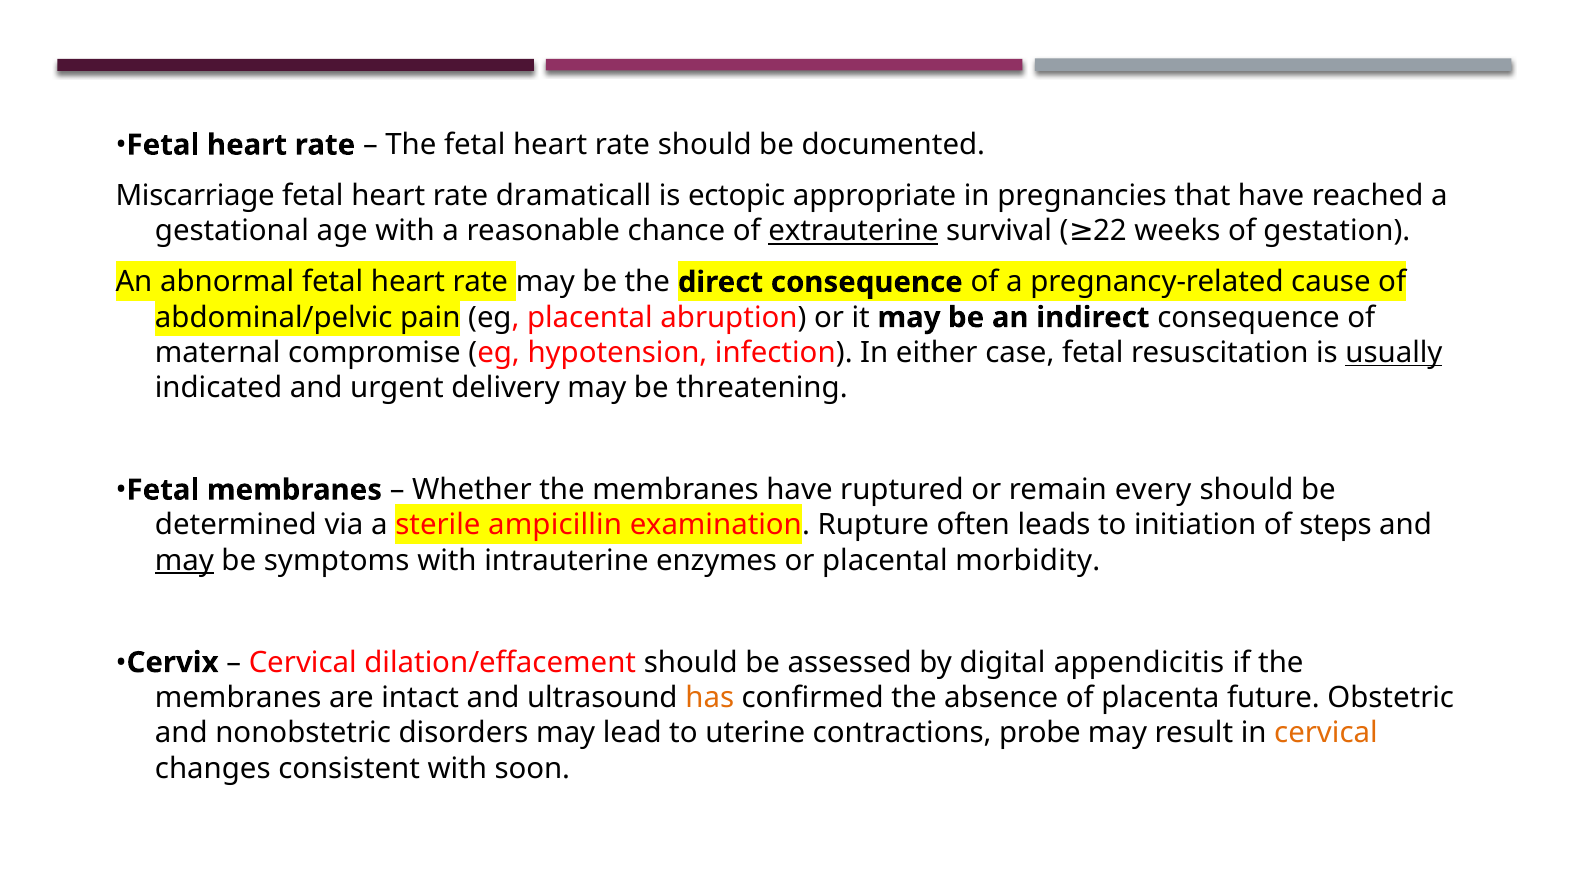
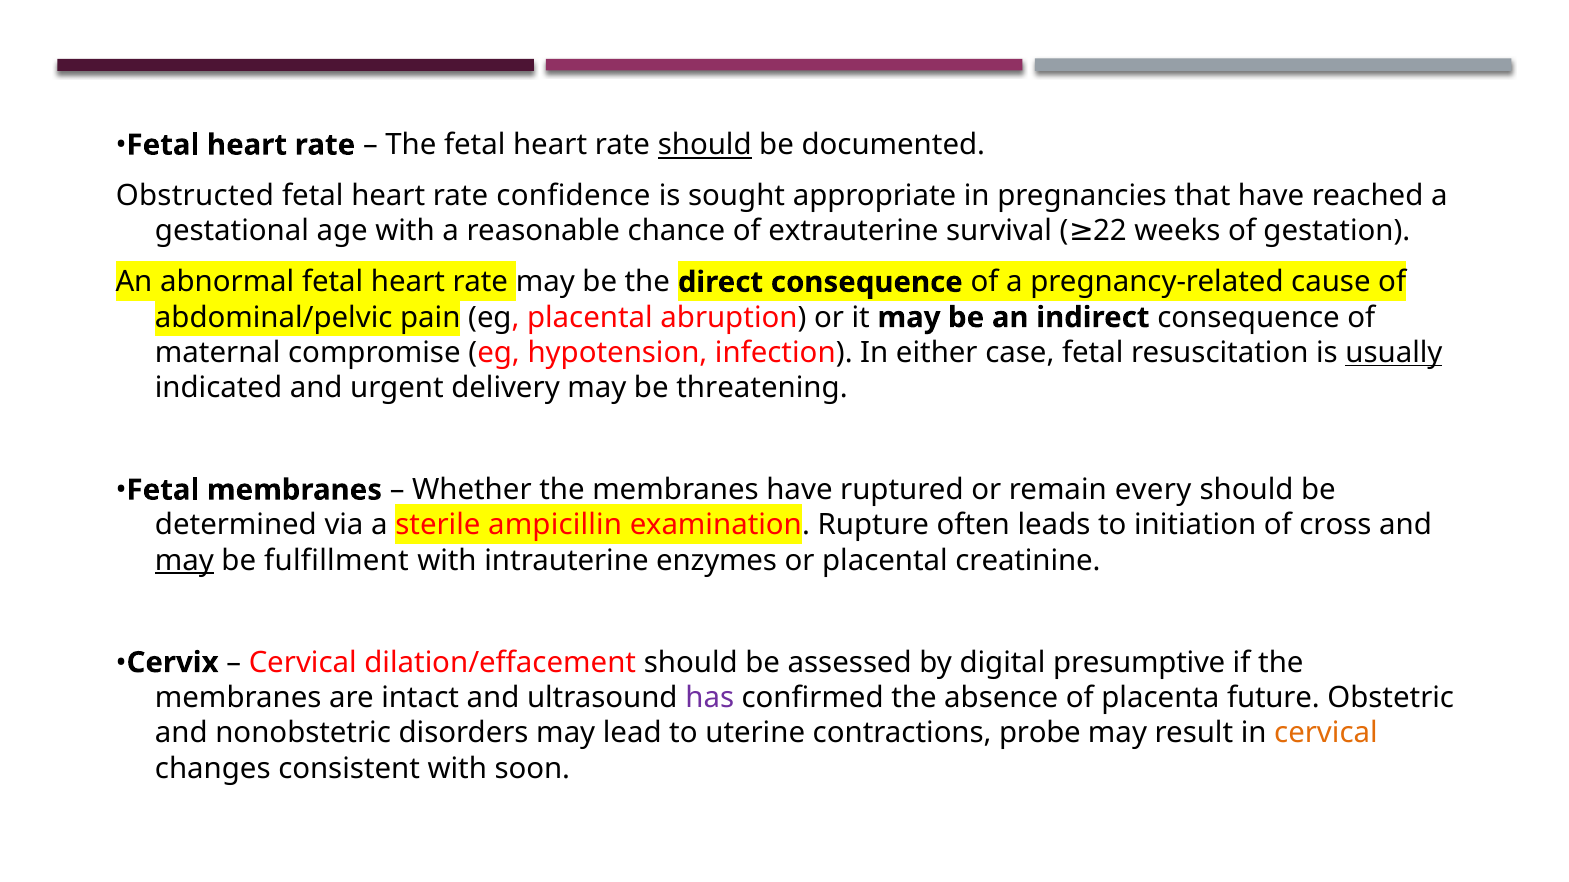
should underline: none -> present (705, 145)
Miscarriage: Miscarriage -> Obstructed (195, 196)
dramaticall: dramaticall -> confidence (573, 196)
ectopic: ectopic -> sought (737, 196)
extrauterine underline: present -> none (853, 231)
steps: steps -> cross (1335, 526)
symptoms: symptoms -> fulfillment (337, 561)
morbidity: morbidity -> creatinine (1028, 561)
appendicitis: appendicitis -> presumptive (1139, 663)
has colour: orange -> purple (710, 698)
